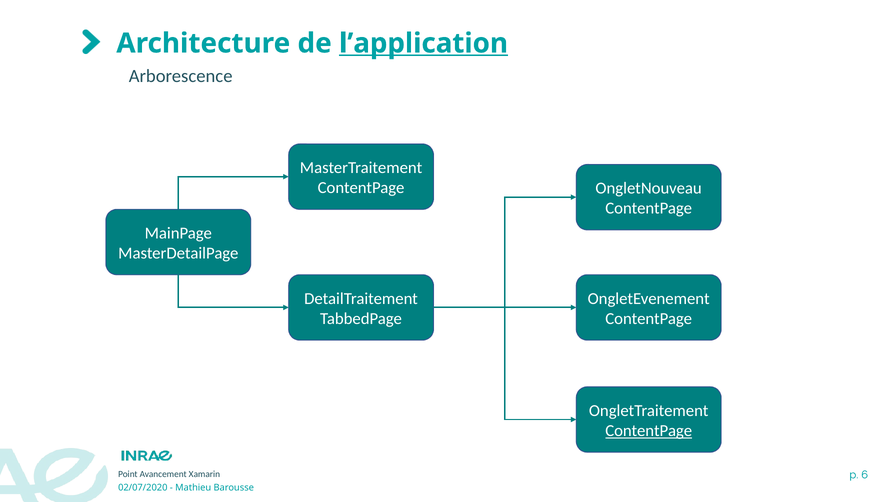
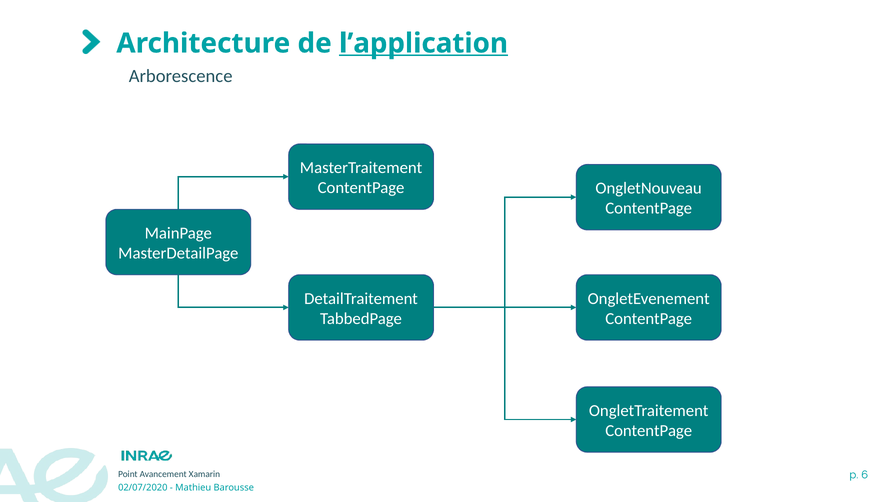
ContentPage underline: present -> none (649, 431)
